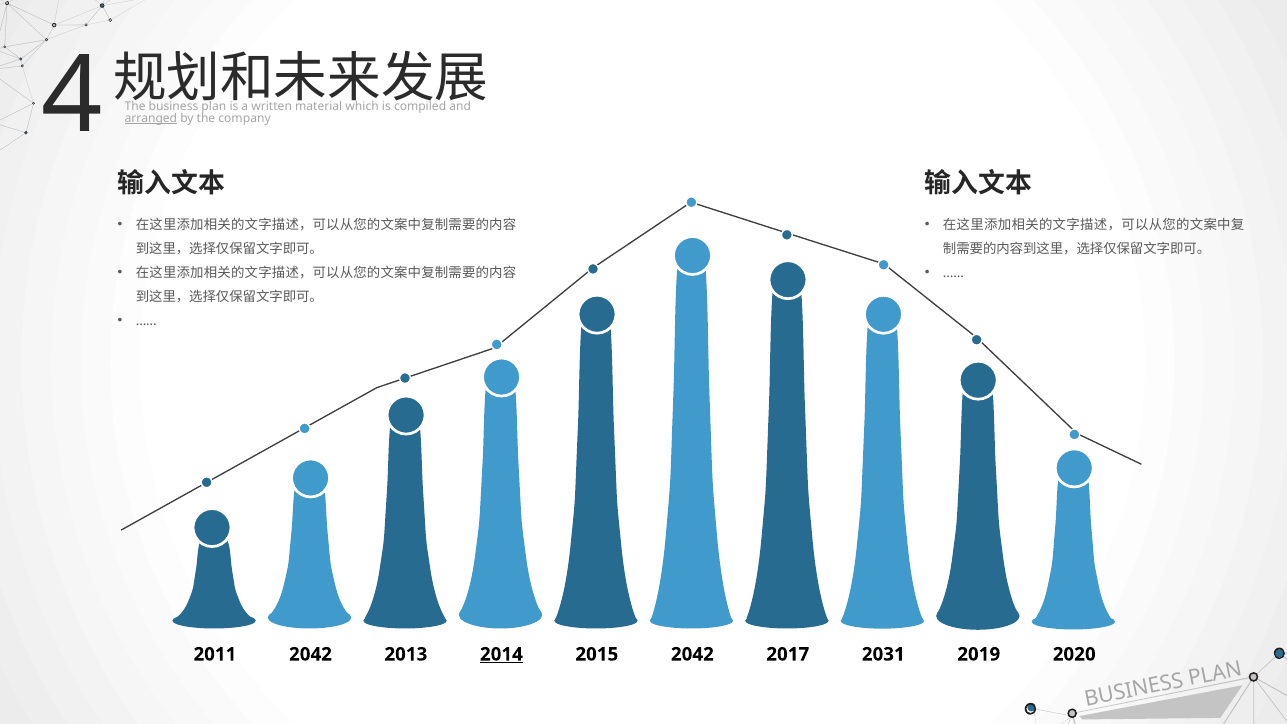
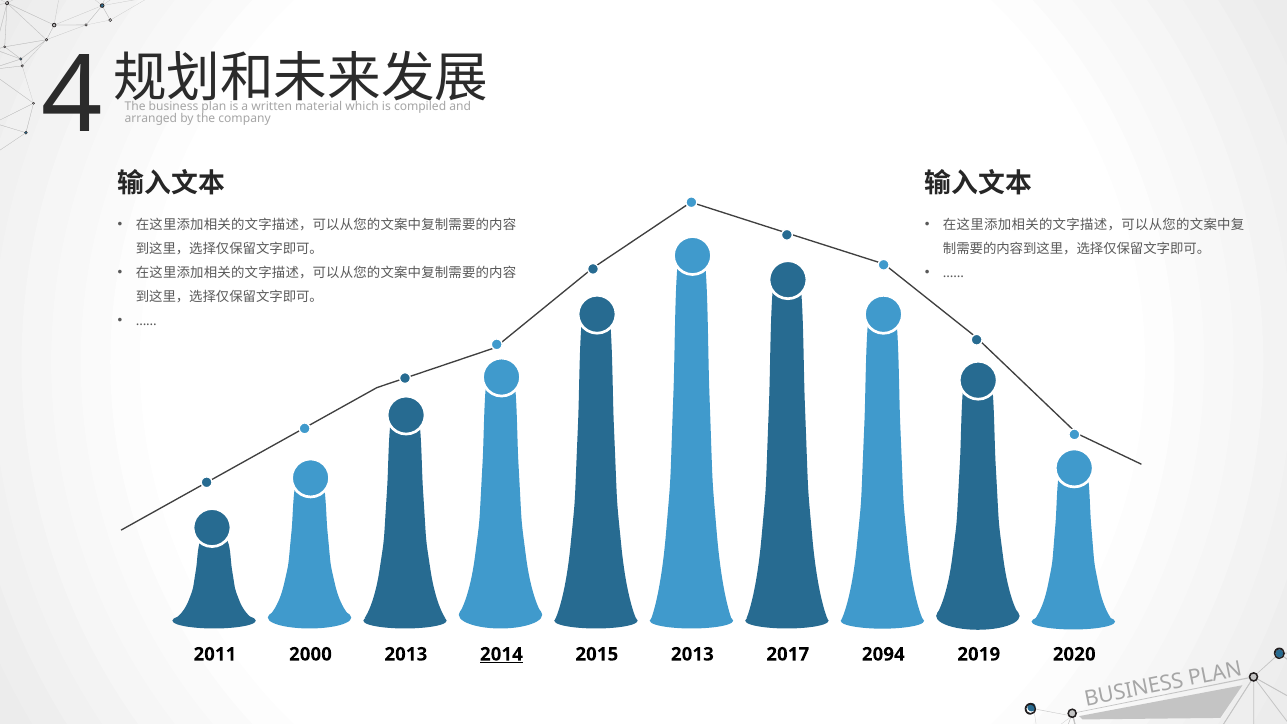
arranged underline: present -> none (151, 119)
2011 2042: 2042 -> 2000 (310, 654)
2015 2042: 2042 -> 2013 (692, 654)
2031: 2031 -> 2094 (883, 654)
